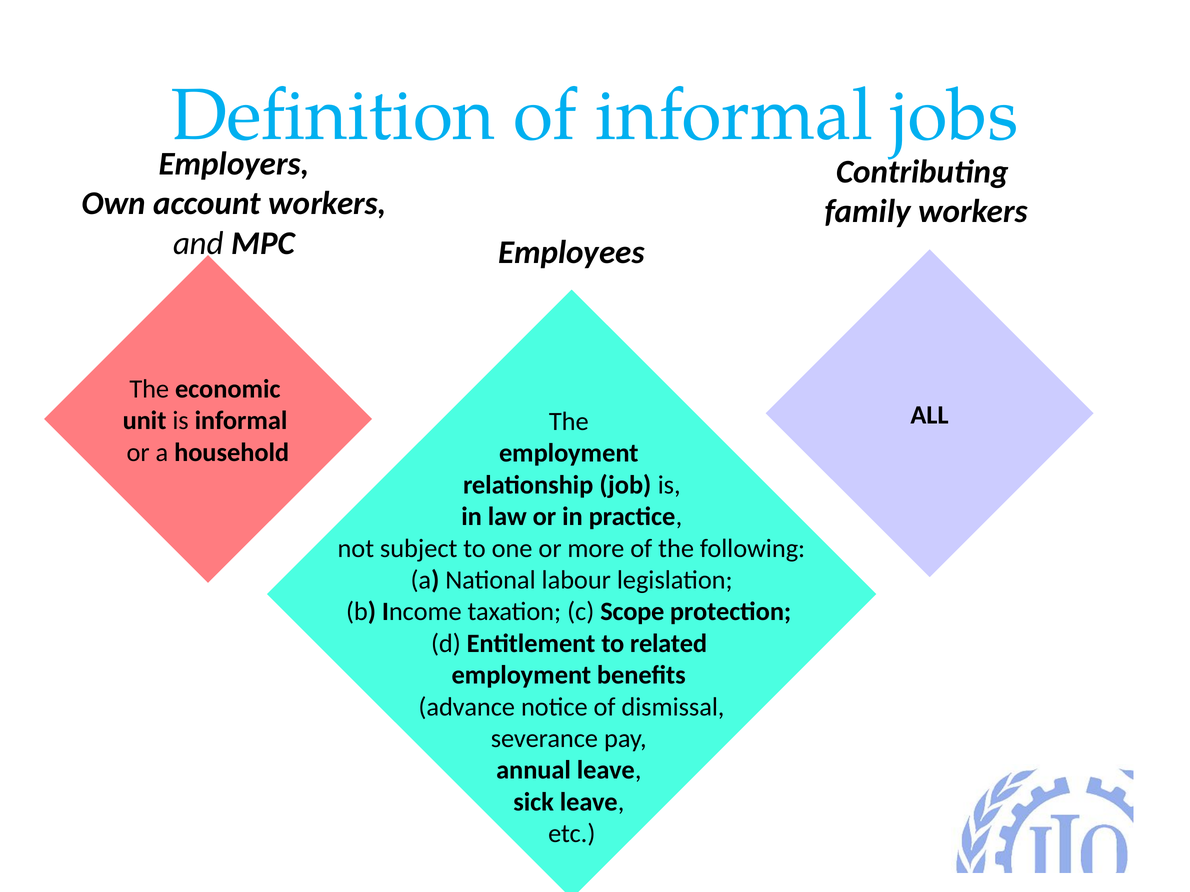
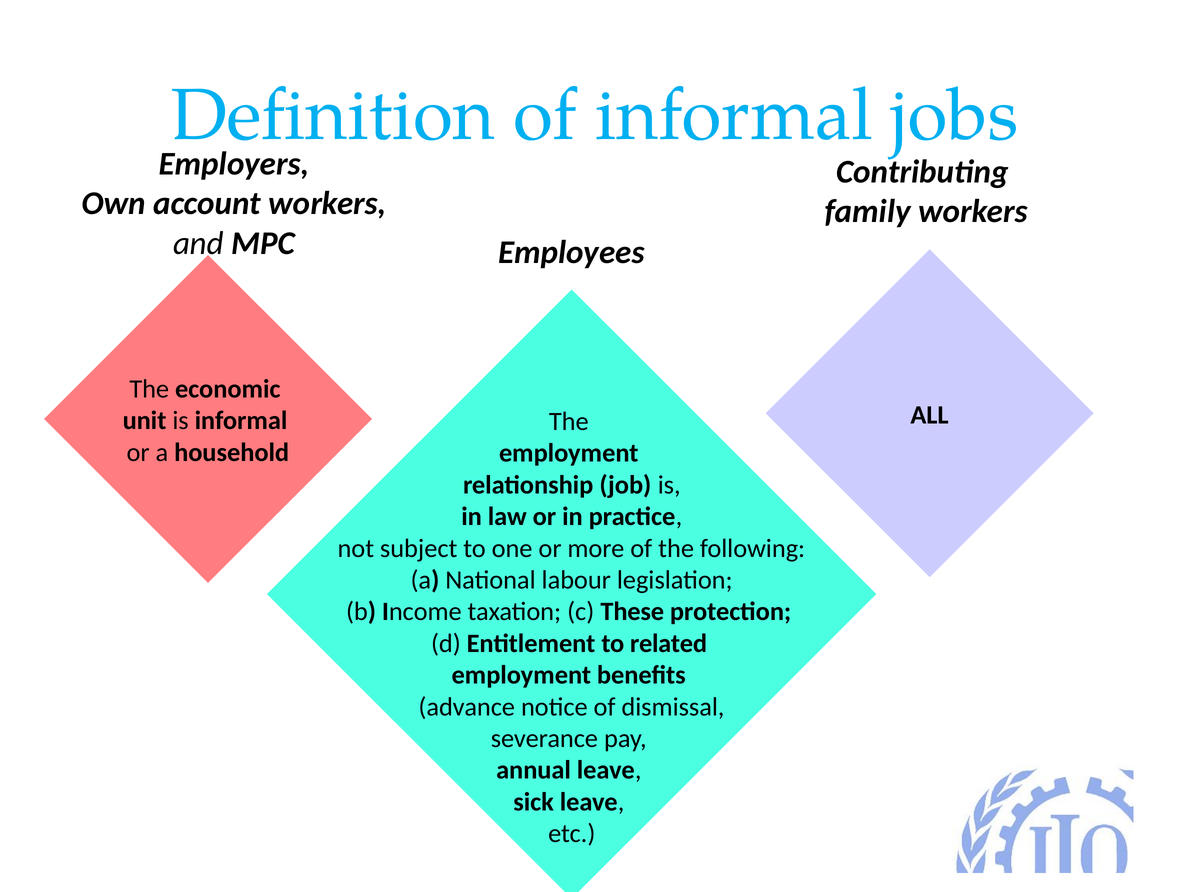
Scope: Scope -> These (632, 612)
